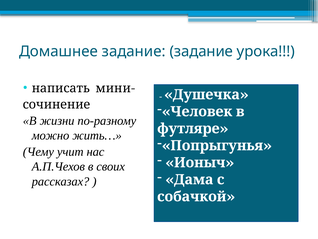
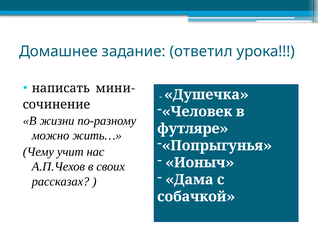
задание задание: задание -> ответил (201, 51)
